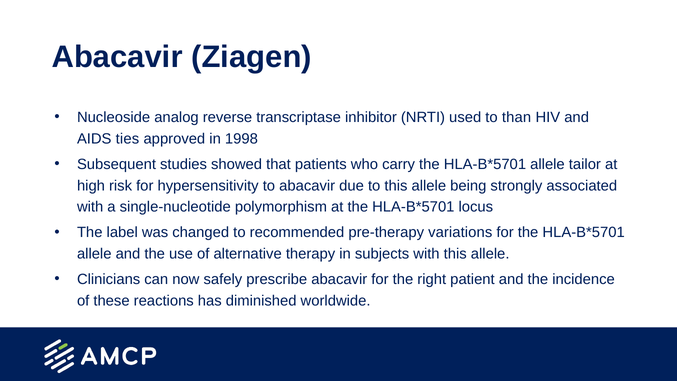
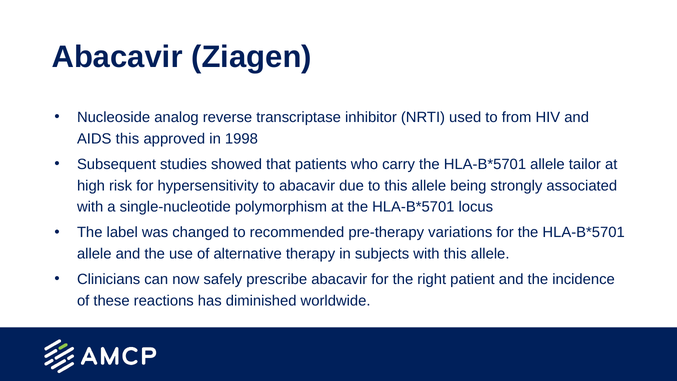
than: than -> from (517, 117)
AIDS ties: ties -> this (127, 139)
